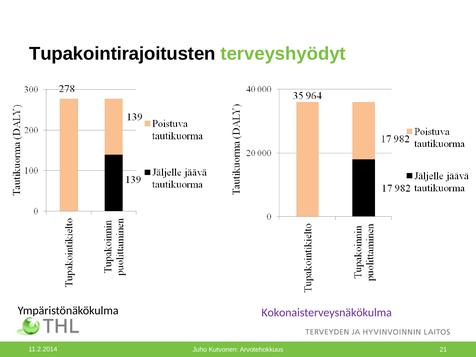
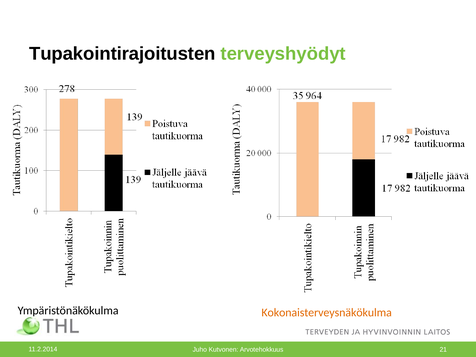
Kokonaisterveysnäkökulma colour: purple -> orange (327, 313)
